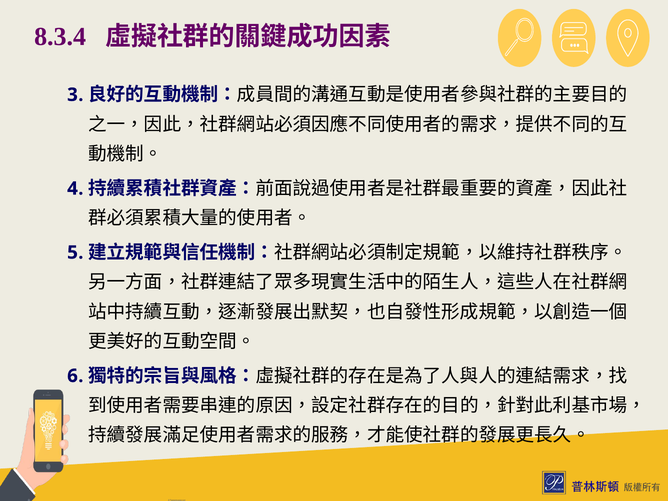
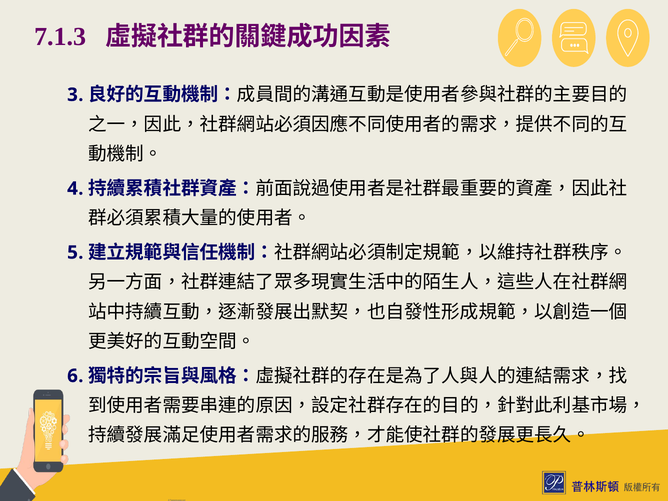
8.3.4: 8.3.4 -> 7.1.3 (60, 37)
